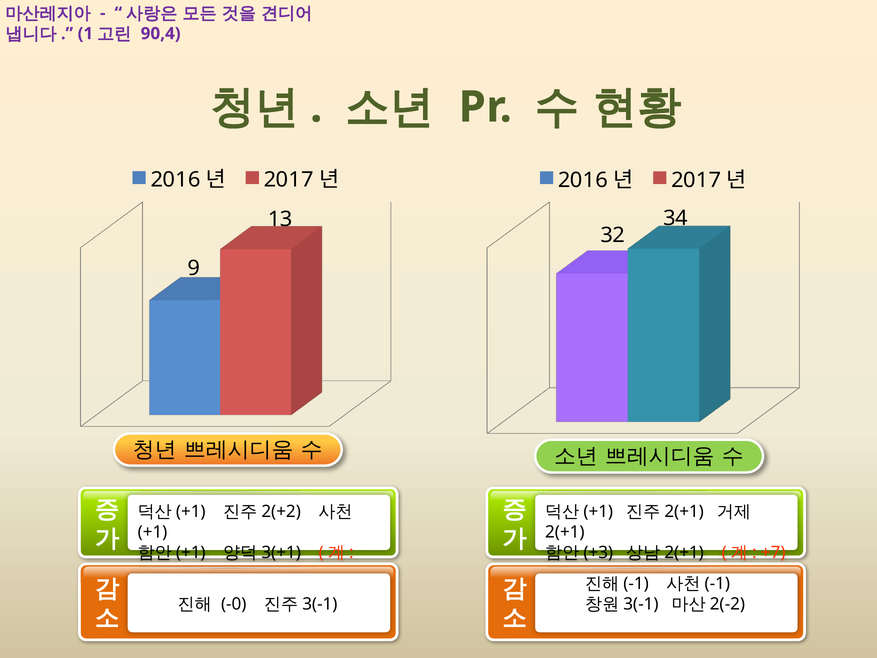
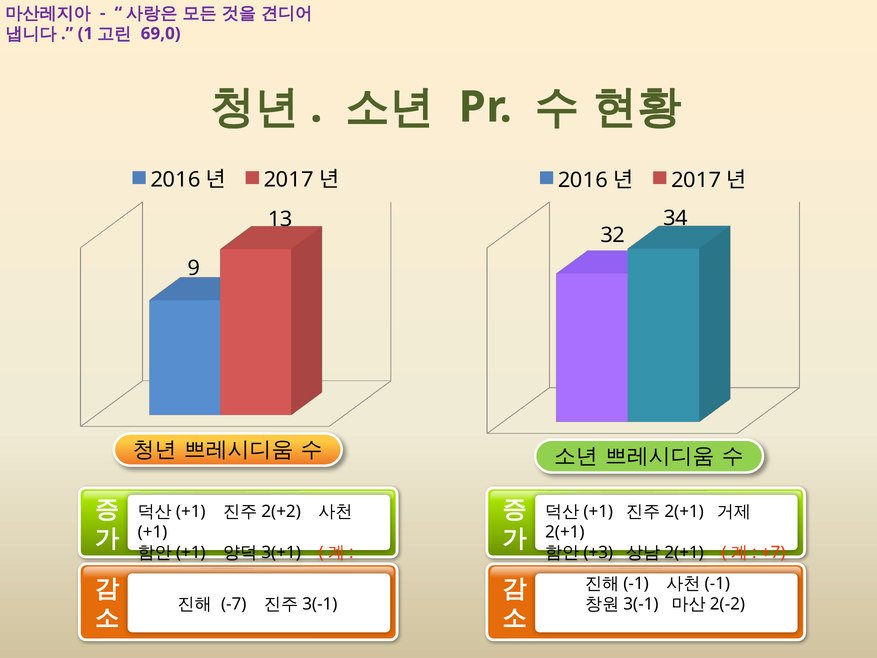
90,4: 90,4 -> 69,0 (161, 34)
-0: -0 -> -7 (234, 604)
